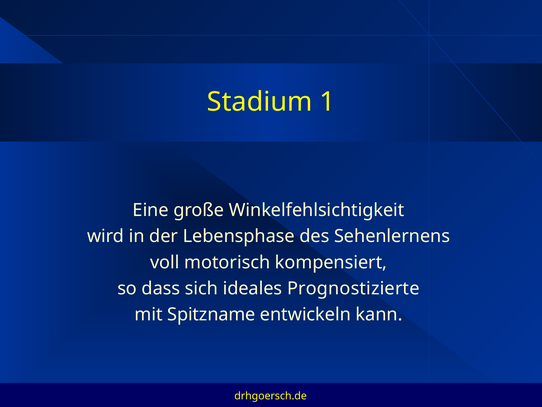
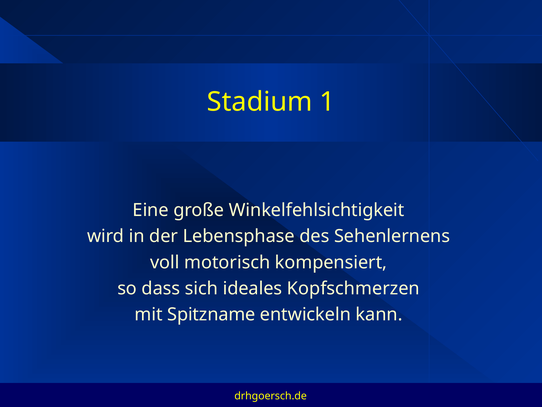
Prognostizierte: Prognostizierte -> Kopfschmerzen (353, 288)
